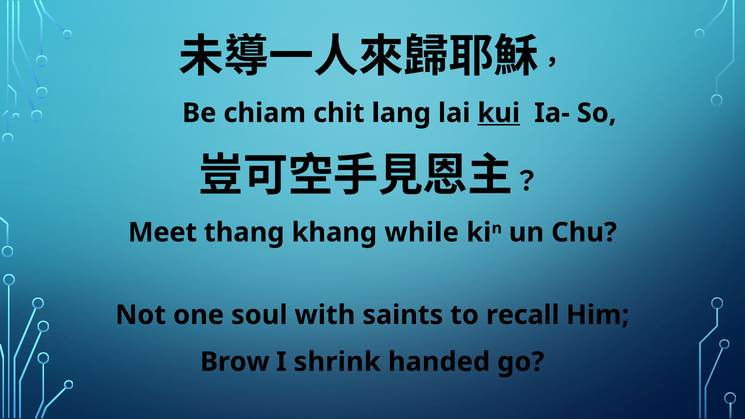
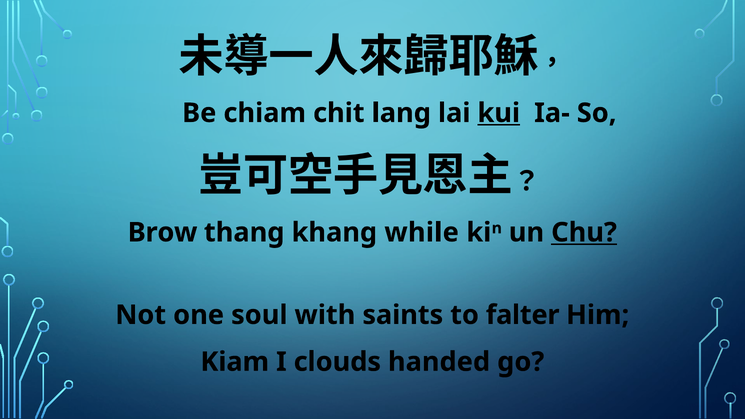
Meet: Meet -> Brow (163, 232)
Chu underline: none -> present (584, 232)
recall: recall -> falter (523, 315)
Brow: Brow -> Kiam (235, 362)
shrink: shrink -> clouds (337, 362)
